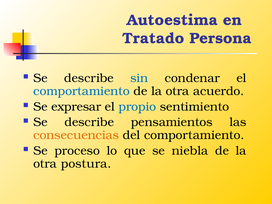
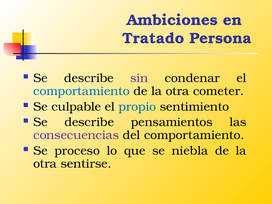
Autoestima: Autoestima -> Ambiciones (172, 20)
sin colour: blue -> purple (139, 78)
acuerdo: acuerdo -> cometer (219, 91)
expresar: expresar -> culpable (76, 107)
consecuencias colour: orange -> purple (76, 135)
postura: postura -> sentirse (86, 164)
